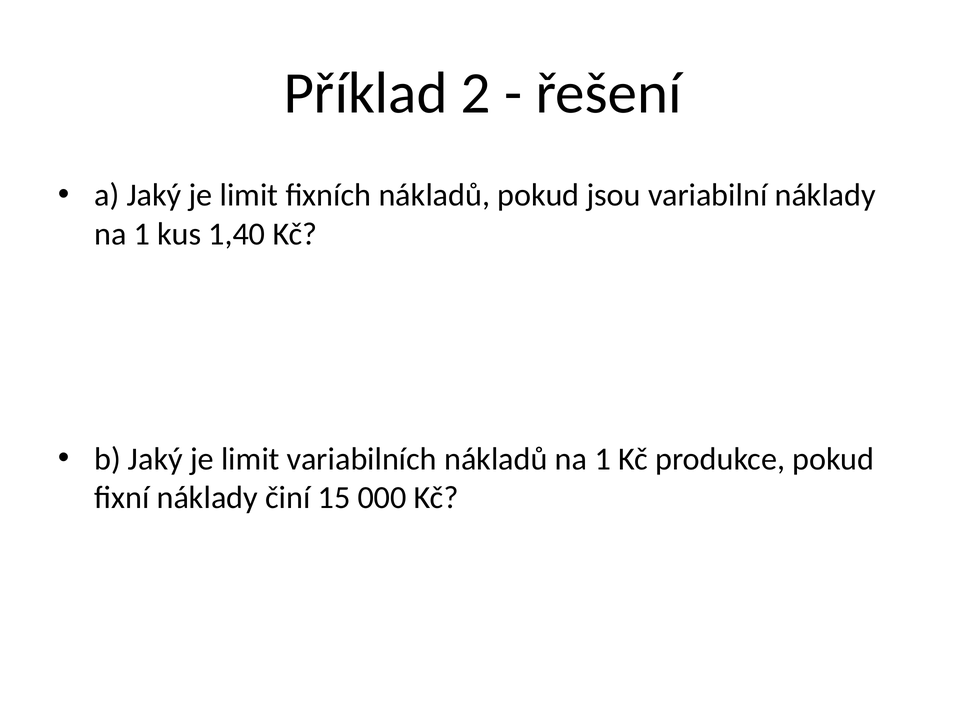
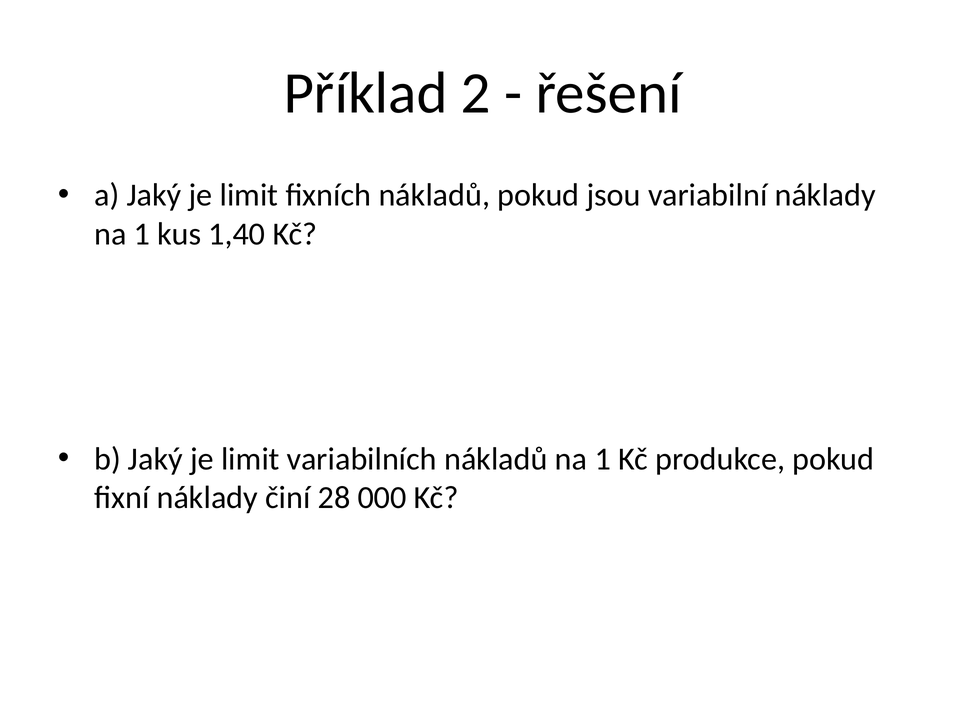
15: 15 -> 28 (334, 498)
